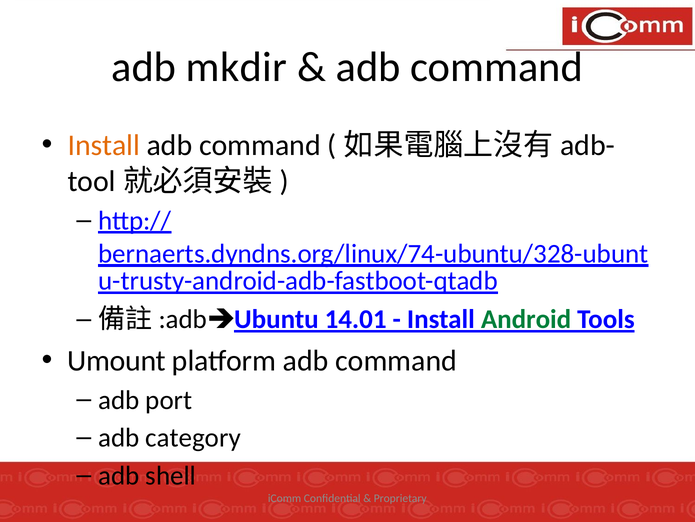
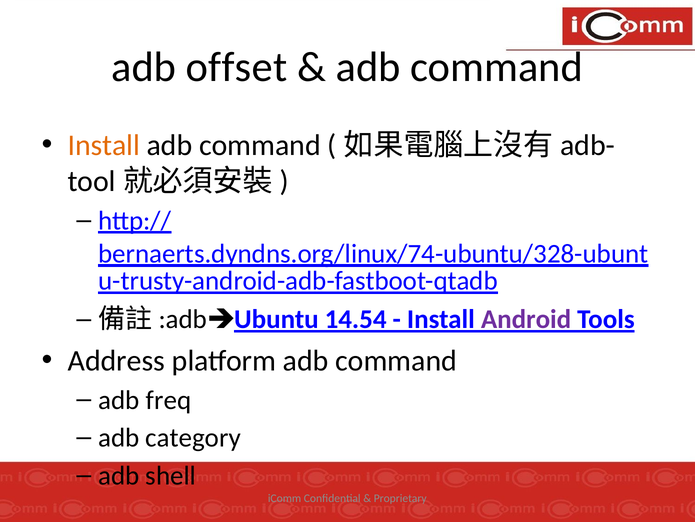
mkdir: mkdir -> offset (237, 67)
14.01: 14.01 -> 14.54 (356, 319)
Android colour: green -> purple (526, 319)
Umount: Umount -> Address (116, 360)
port: port -> freq (169, 400)
